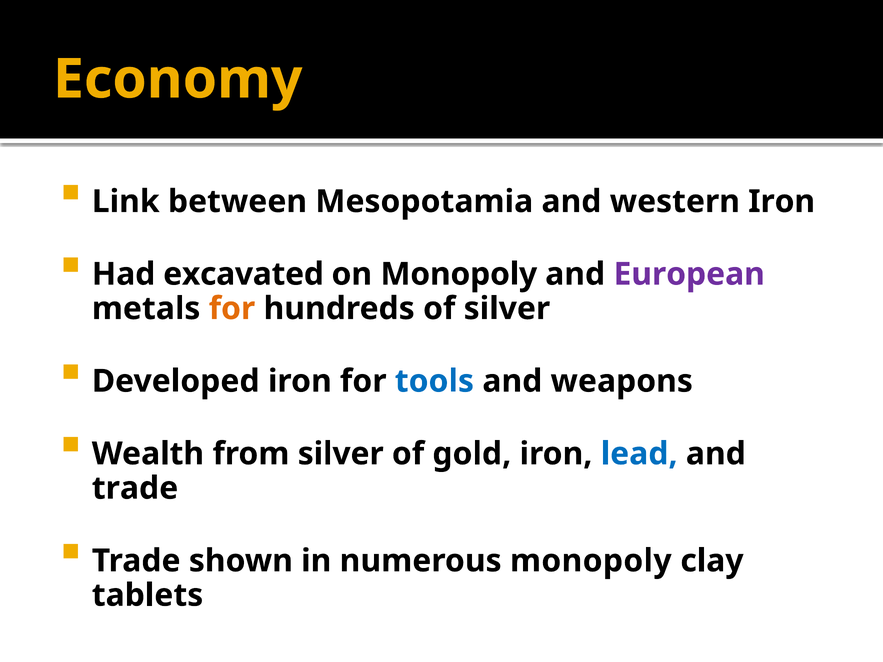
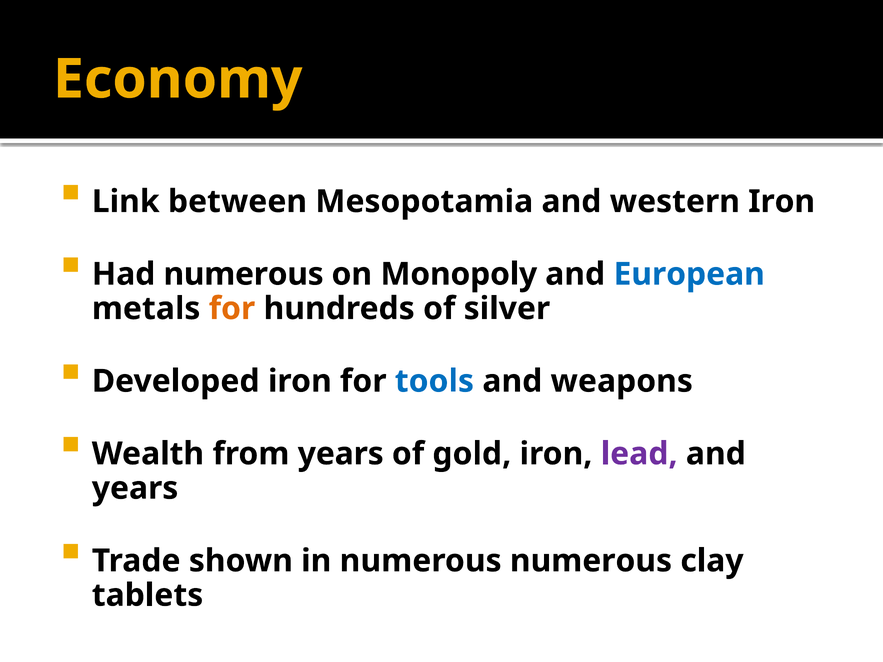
Had excavated: excavated -> numerous (244, 274)
European colour: purple -> blue (689, 274)
from silver: silver -> years (341, 454)
lead colour: blue -> purple (639, 454)
trade: trade -> years (135, 488)
numerous monopoly: monopoly -> numerous (591, 561)
